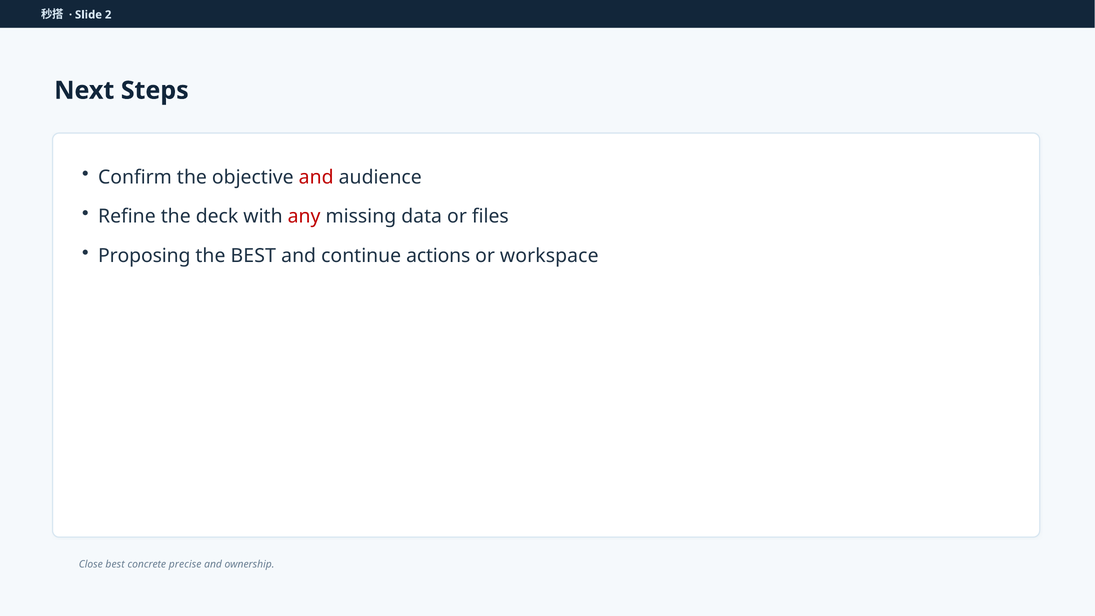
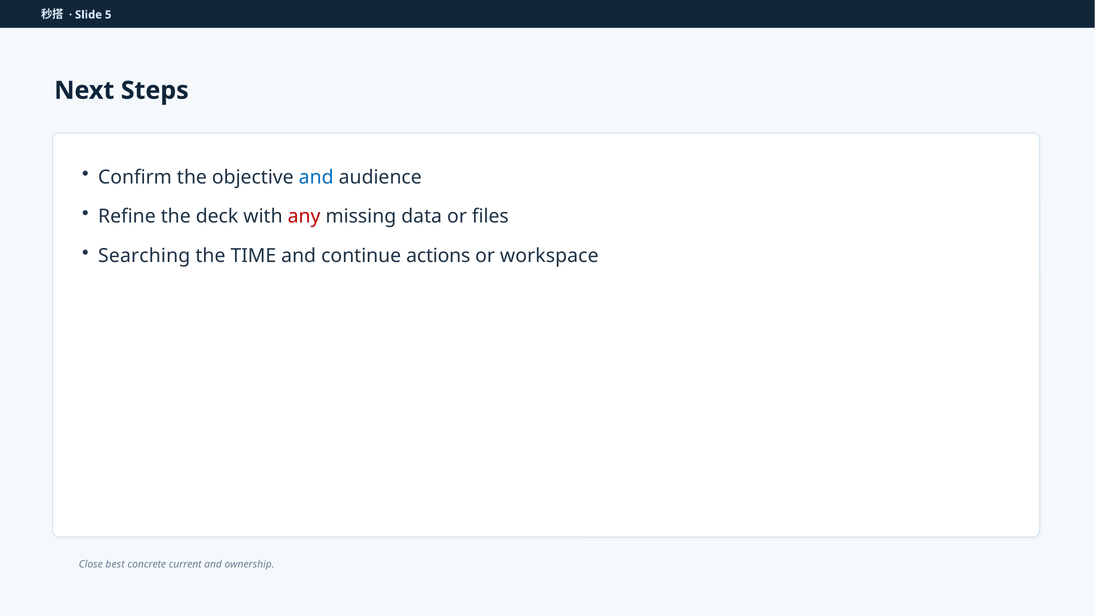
2: 2 -> 5 (108, 15)
and colour: red -> blue (316, 177)
Proposing: Proposing -> Searching (144, 256)
the BEST: BEST -> TIME (253, 256)
precise: precise -> current (185, 564)
